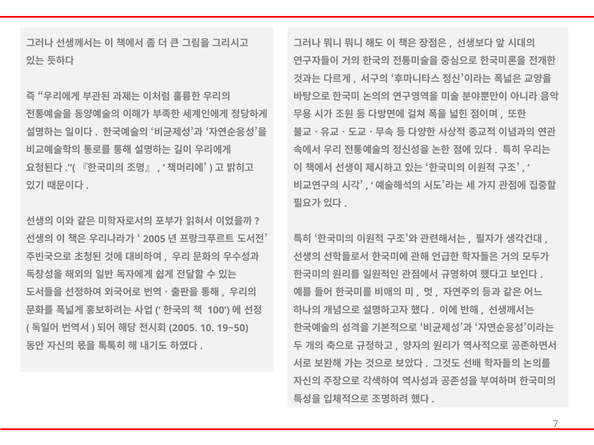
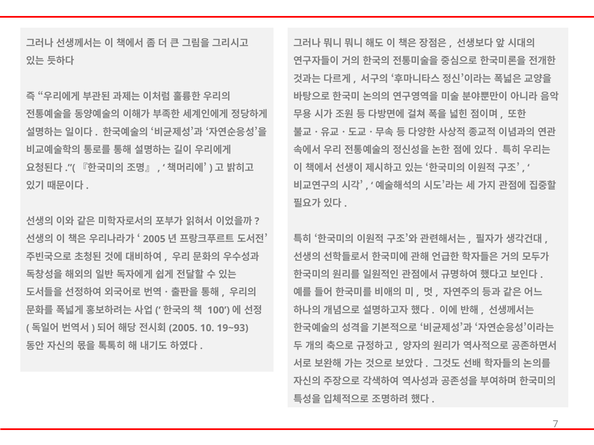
19~50: 19~50 -> 19~93 (233, 328)
